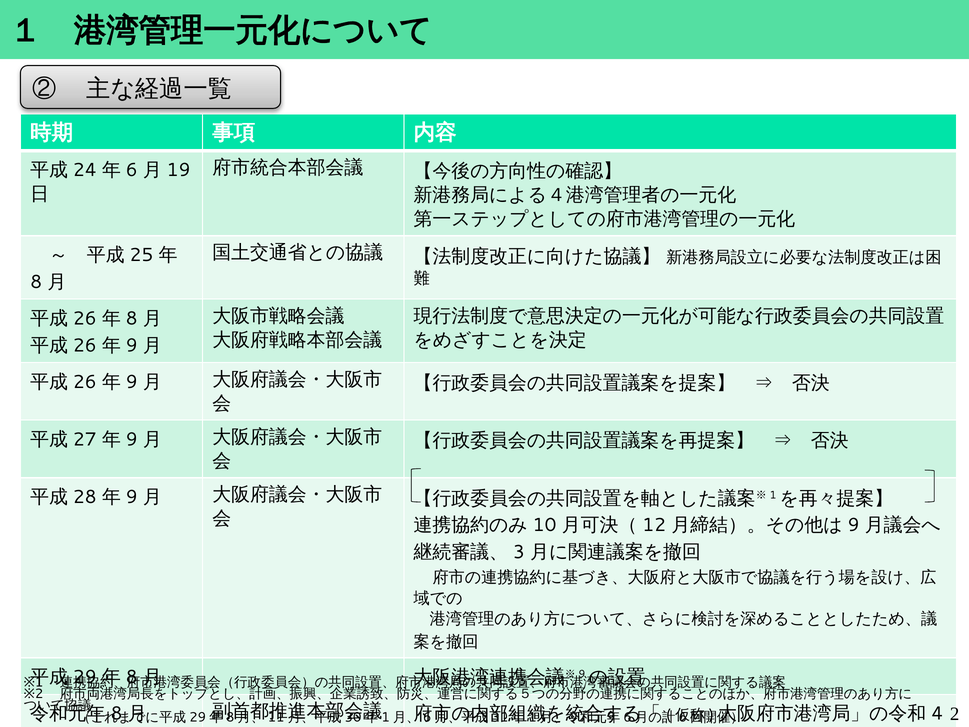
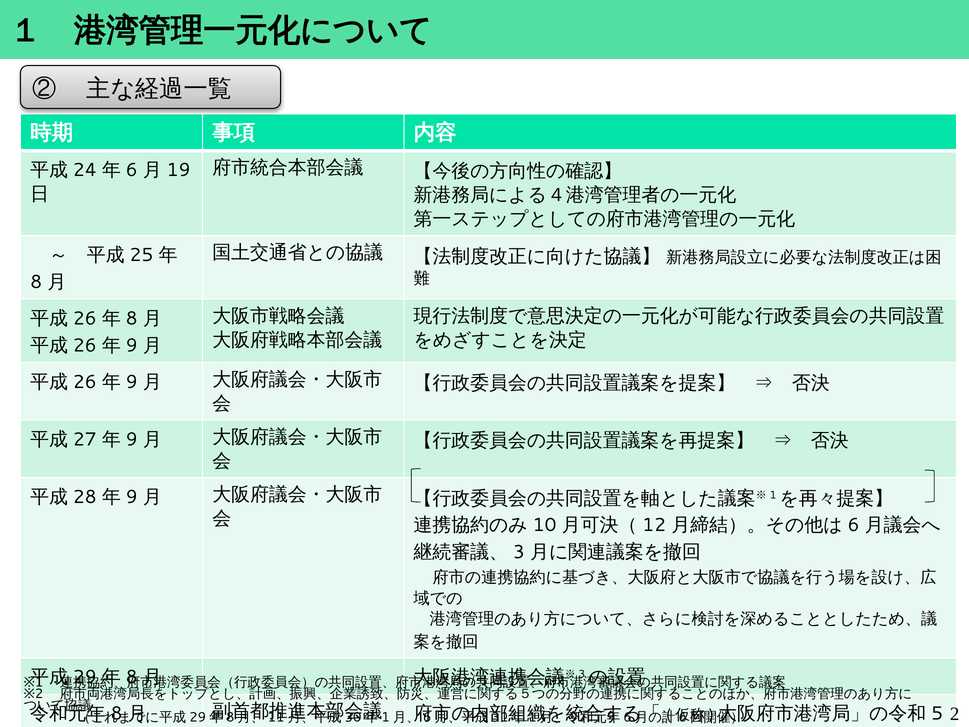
9: 9 -> 6 (854, 525)
9: 9 -> 3 (582, 674)
4: 4 -> 5 (937, 713)
